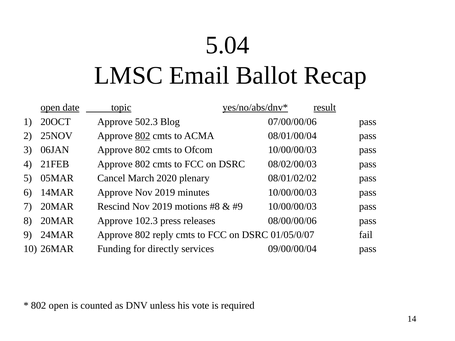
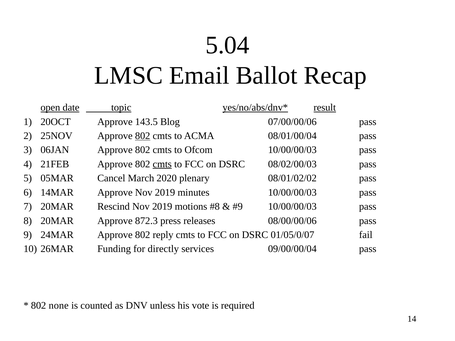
502.3: 502.3 -> 143.5 (146, 122)
cmts underline: none -> present (162, 164)
102.3: 102.3 -> 872.3 (146, 221)
802 open: open -> none (59, 306)
